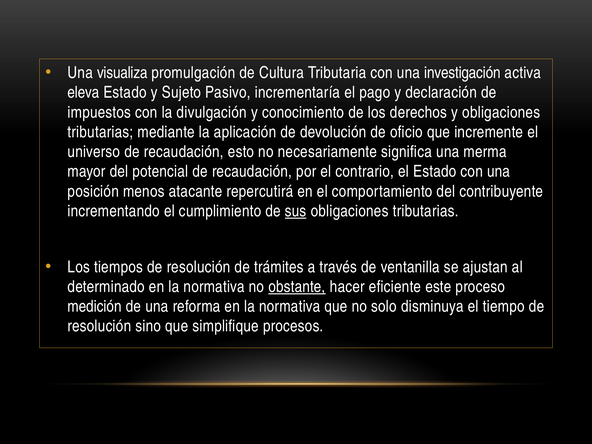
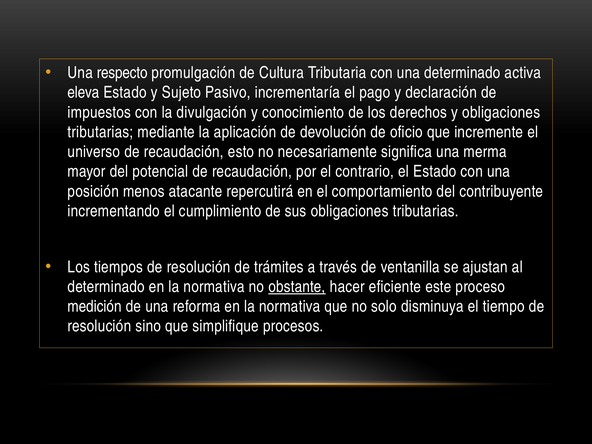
visualiza: visualiza -> respecto (122, 73)
una investigación: investigación -> determinado (462, 73)
sus underline: present -> none (296, 211)
